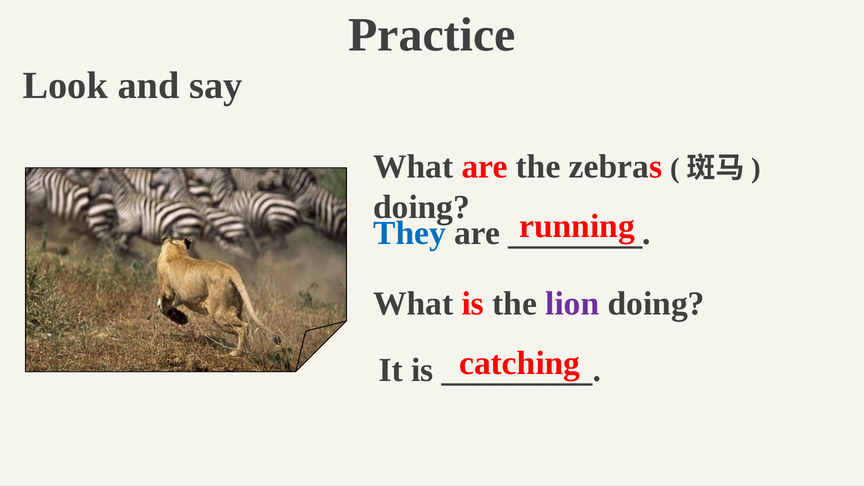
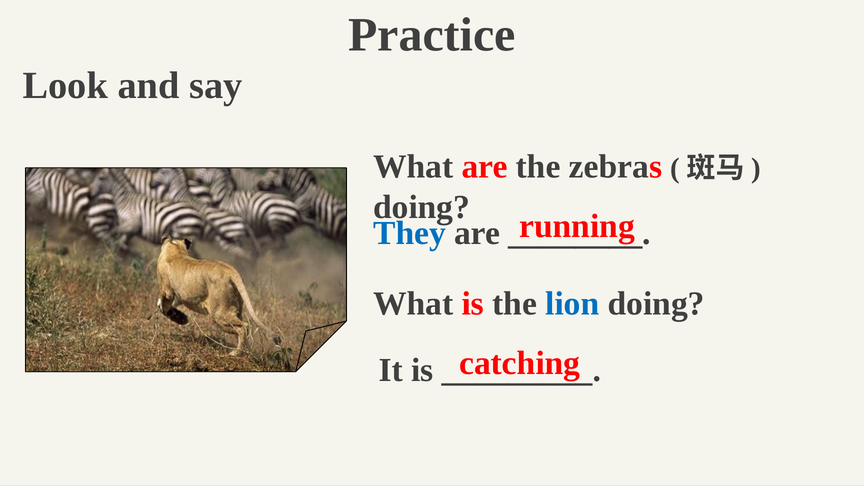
lion colour: purple -> blue (572, 304)
